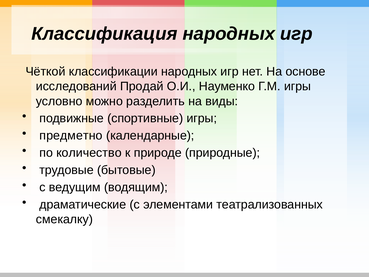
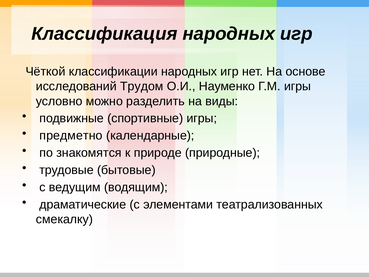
Продай: Продай -> Трудом (142, 86)
количество: количество -> знакомятся (89, 153)
